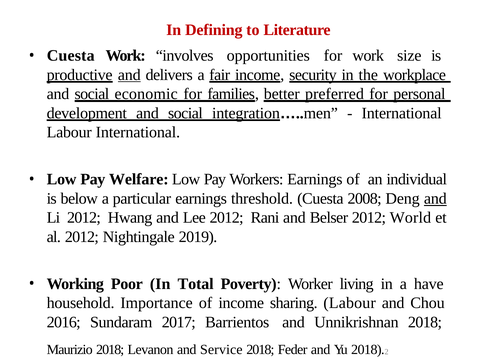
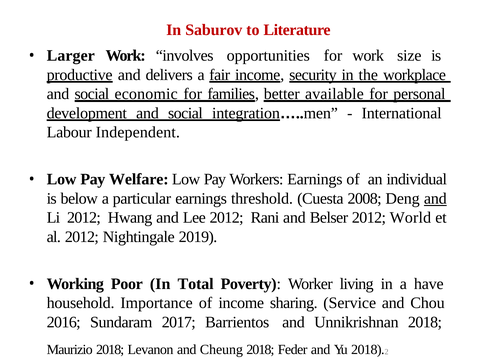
Defining: Defining -> Saburov (214, 30)
Cuesta: Cuesta -> Larger (71, 56)
and underline: present -> none (129, 75)
preferred: preferred -> available (334, 94)
Labour International: International -> Independent (138, 132)
sharing Labour: Labour -> Service (350, 303)
Service: Service -> Cheung (221, 350)
